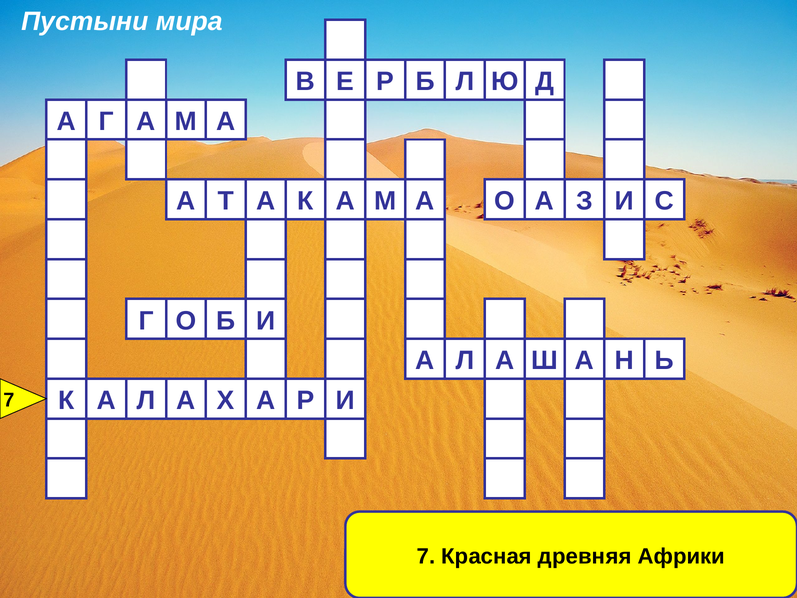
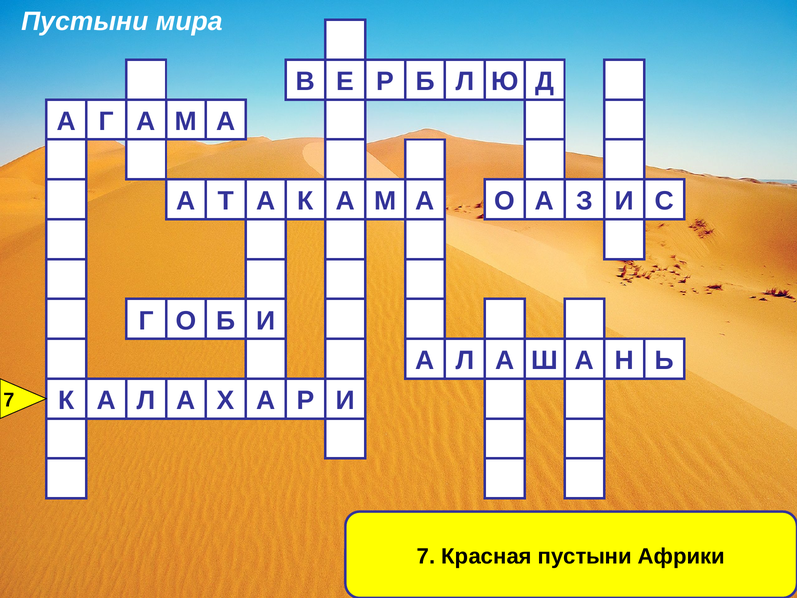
Красная древняя: древняя -> пустыни (585, 556)
